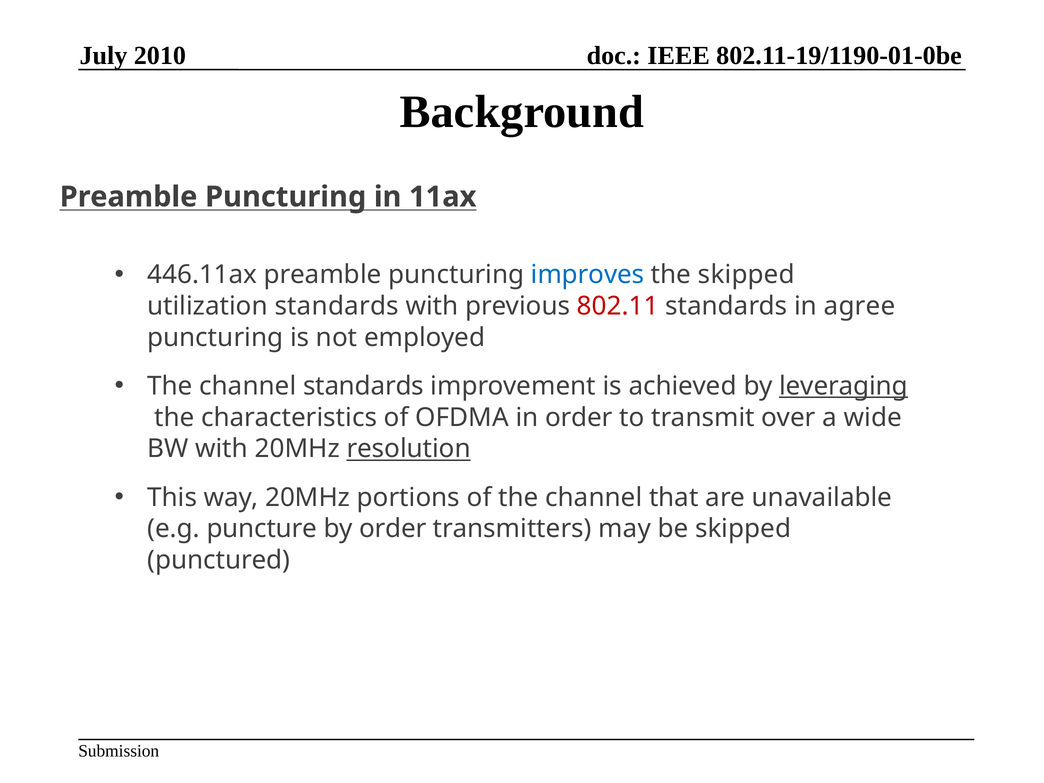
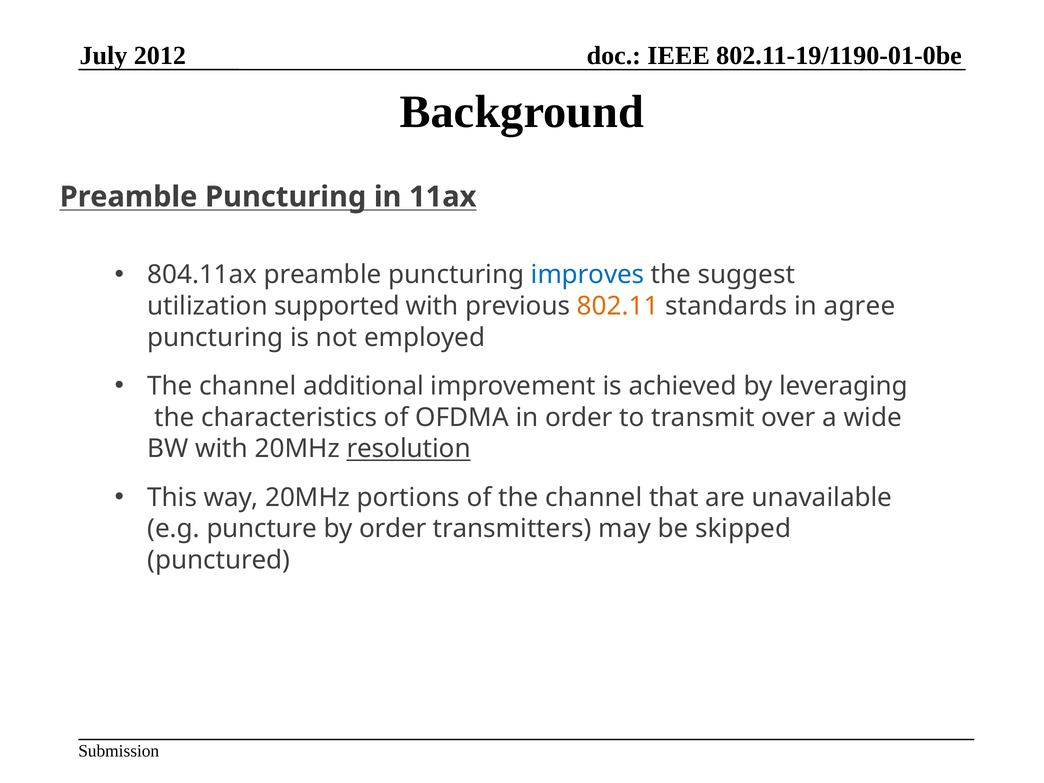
2010: 2010 -> 2012 (160, 56)
446.11ax: 446.11ax -> 804.11ax (202, 275)
the skipped: skipped -> suggest (746, 275)
utilization standards: standards -> supported (337, 306)
802.11 colour: red -> orange (618, 306)
channel standards: standards -> additional (364, 386)
leveraging underline: present -> none (844, 386)
